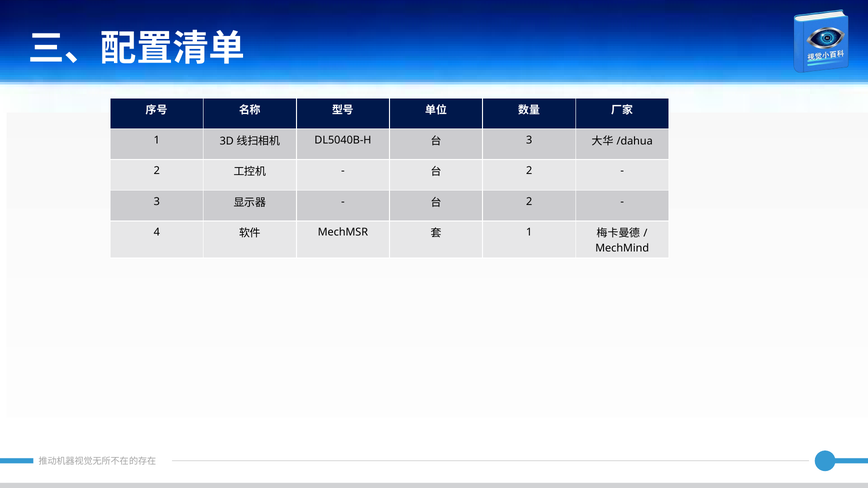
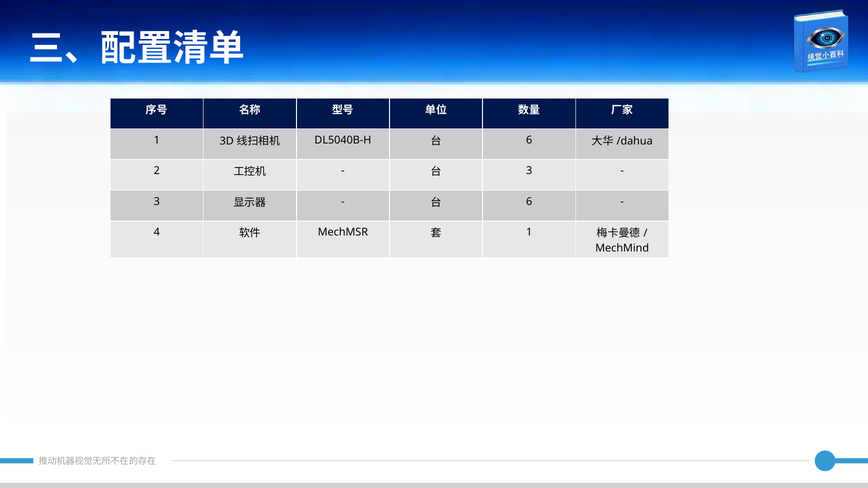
3: 3 -> 6 (529, 140)
2: 2 -> 3 (529, 171)
2: 2 -> 6 (529, 202)
